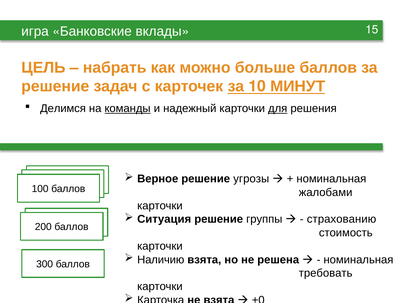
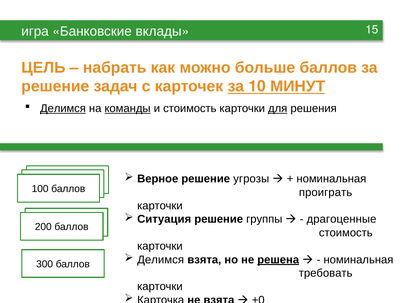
Делимся underline: none -> present (63, 109)
и надежный: надежный -> стоимость (190, 109)
жалобами: жалобами -> проиграть (326, 192)
страхованию: страхованию -> драгоценные (342, 219)
Наличию: Наличию -> Делимся (161, 260)
решена underline: none -> present (278, 260)
